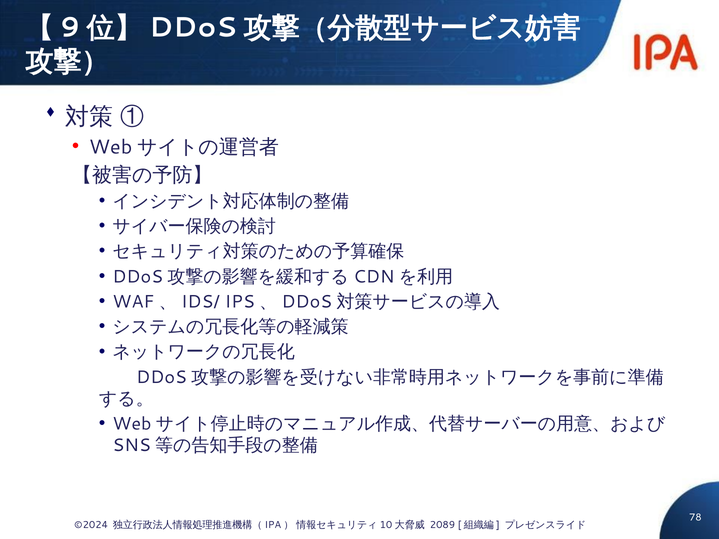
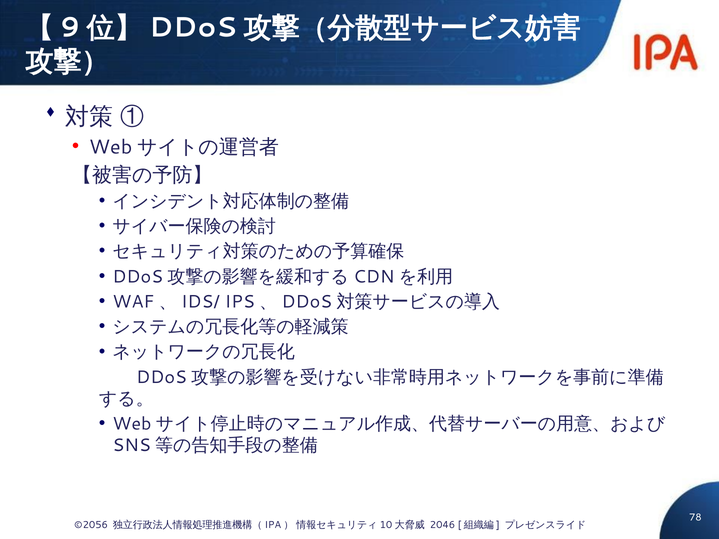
©2024: ©2024 -> ©2056 (91, 525)
2089: 2089 -> 2046 (442, 525)
